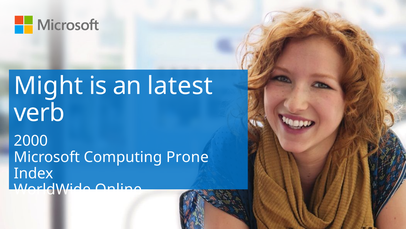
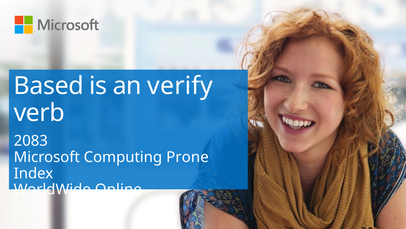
Might: Might -> Based (49, 86)
latest: latest -> verify (180, 86)
2000: 2000 -> 2083 (31, 141)
